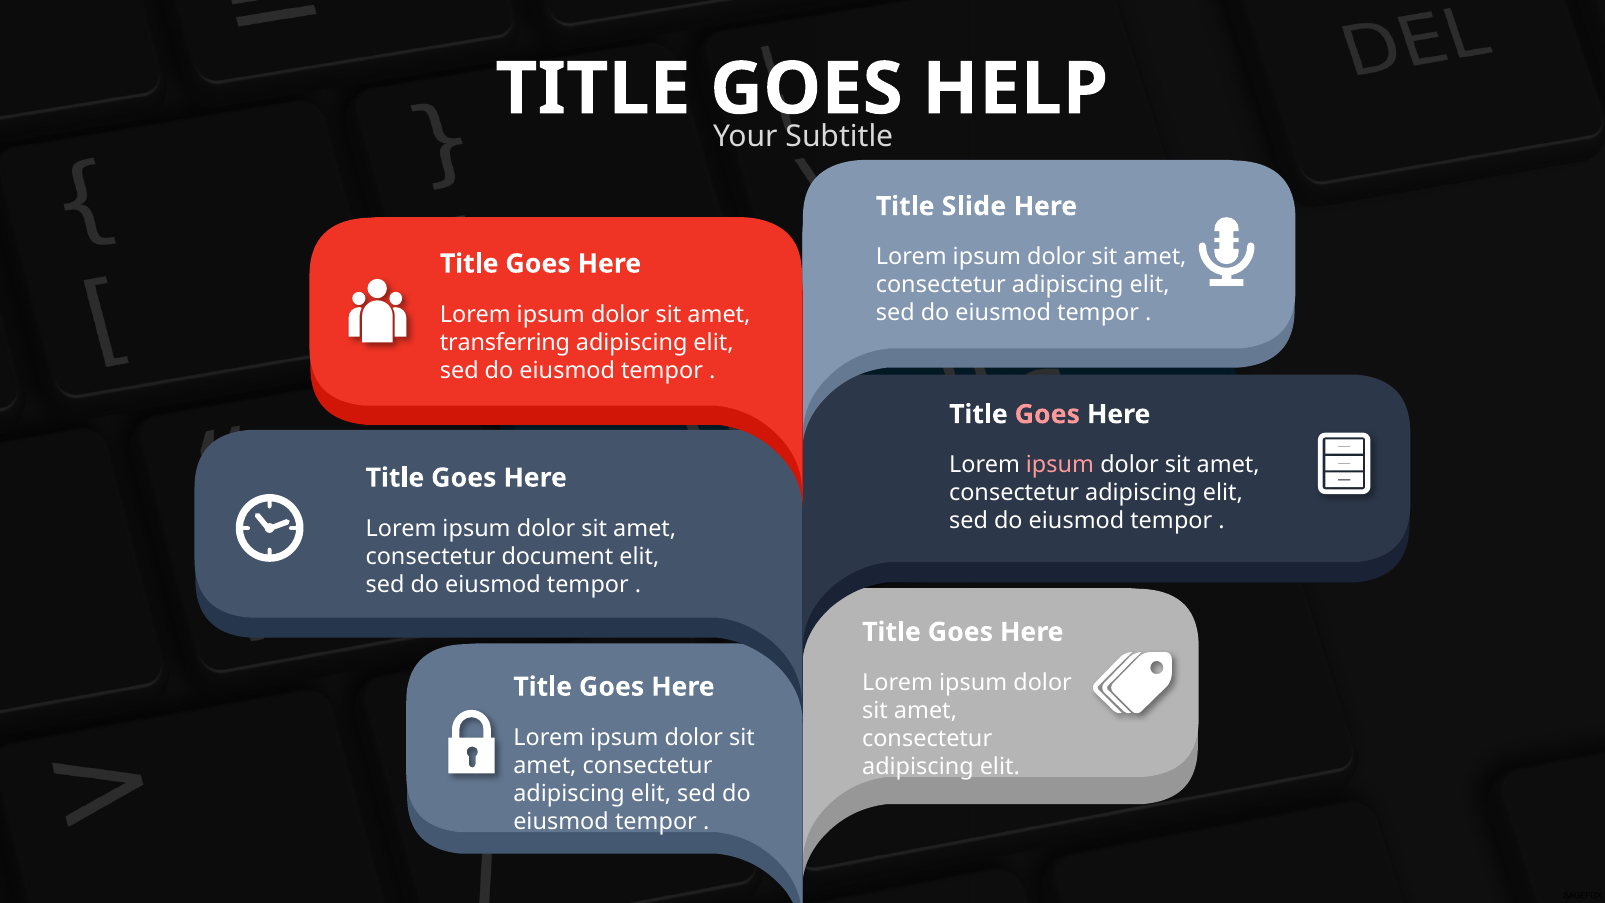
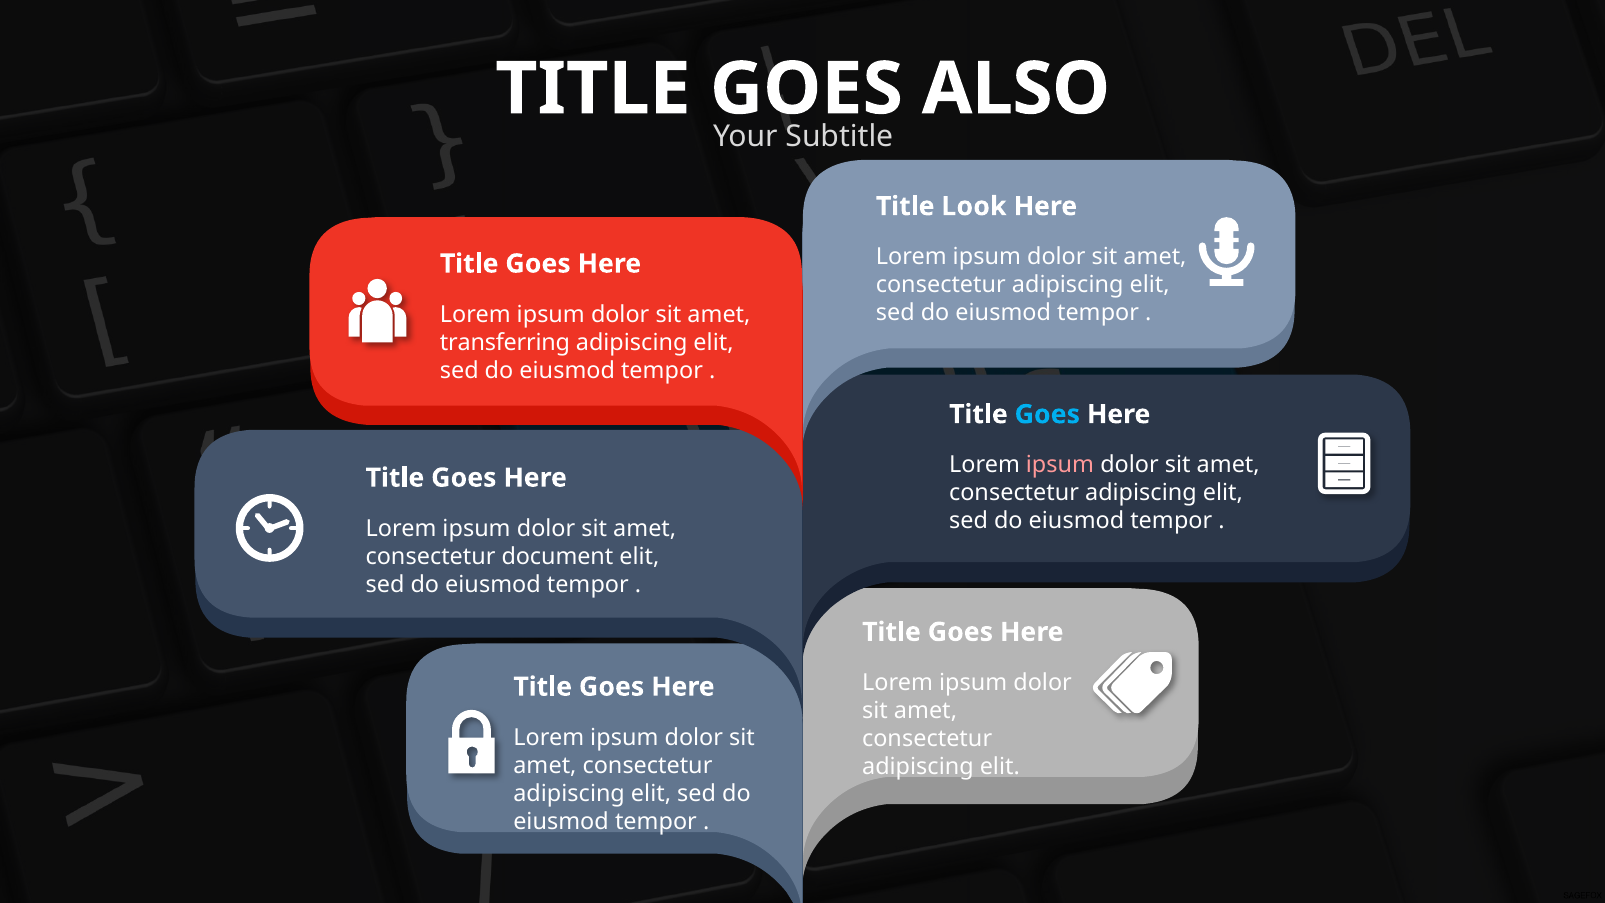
HELP: HELP -> ALSO (1016, 89)
Slide: Slide -> Look (974, 206)
Goes colour: pink -> light blue (1047, 414)
